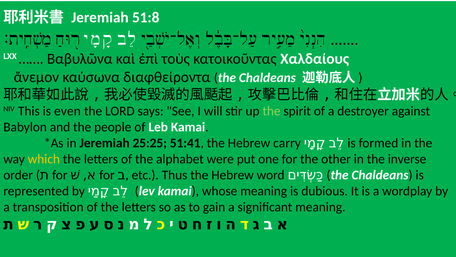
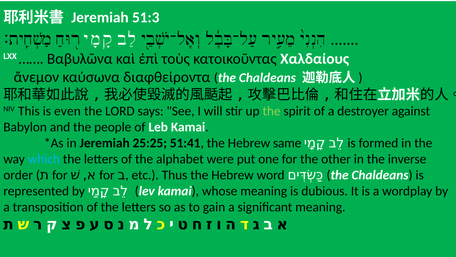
51:8: 51:8 -> 51:3 (146, 18)
carry: carry -> same (287, 143)
which colour: yellow -> light blue (44, 159)
